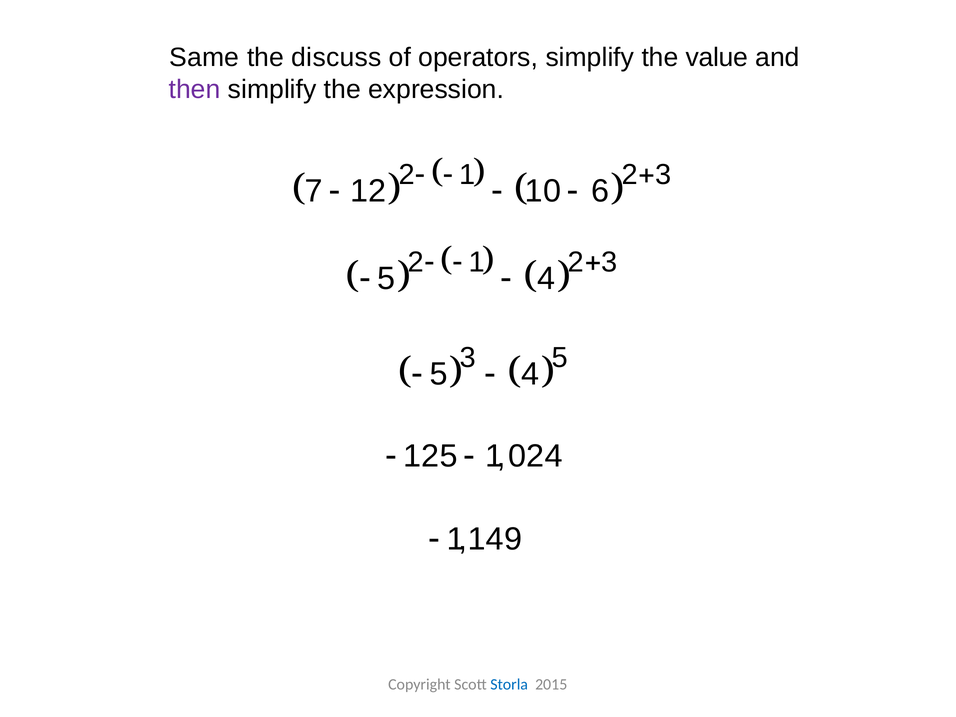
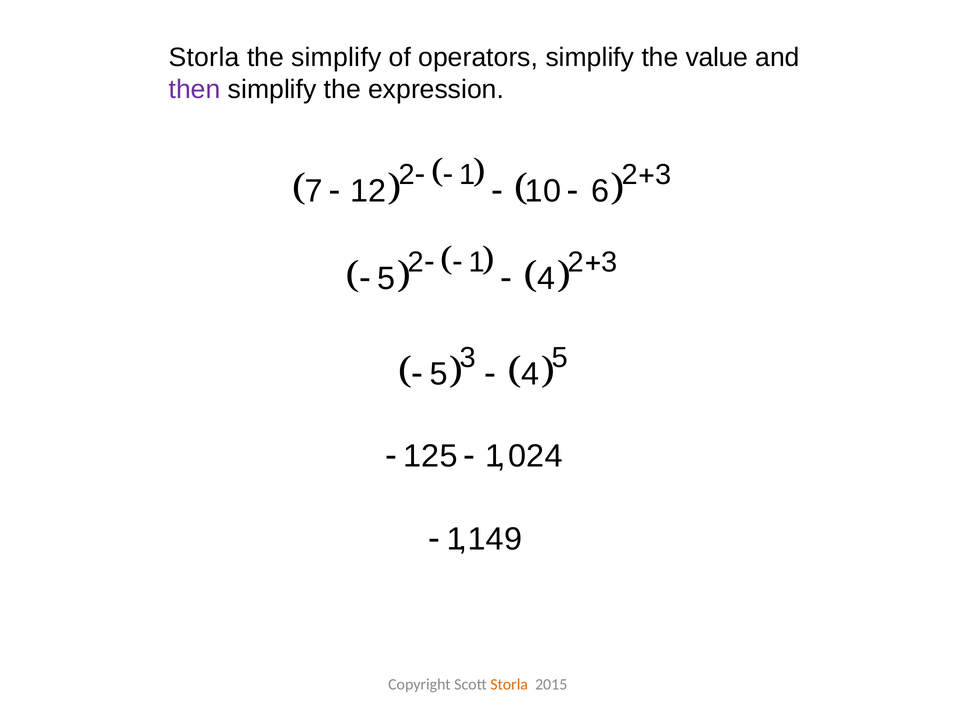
Same: Same -> Storla (204, 58)
the discuss: discuss -> simplify (336, 58)
Storla colour: blue -> orange (509, 685)
